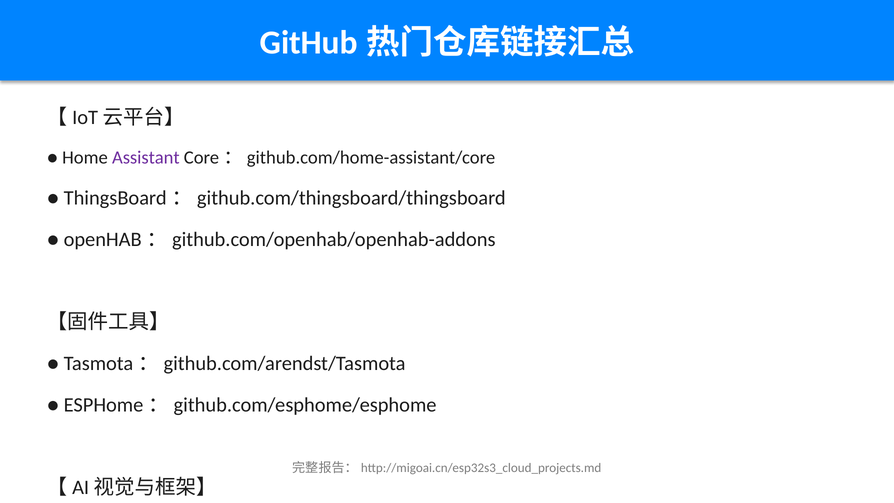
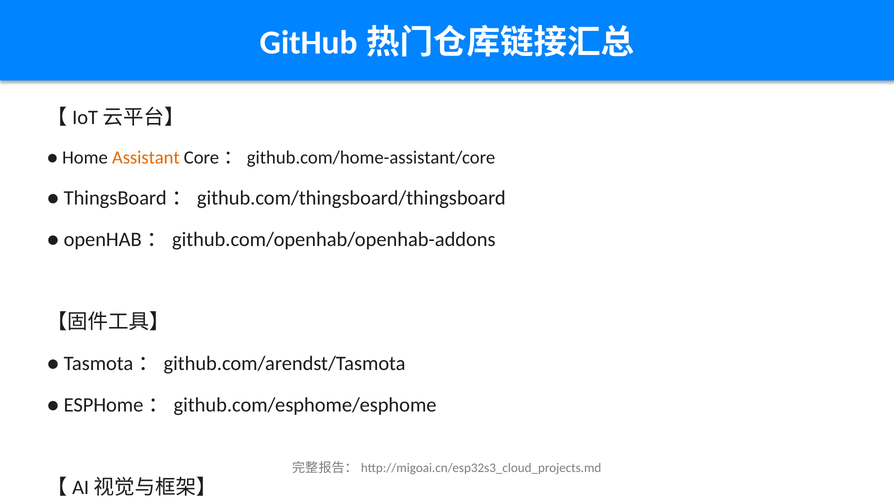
Assistant colour: purple -> orange (146, 158)
